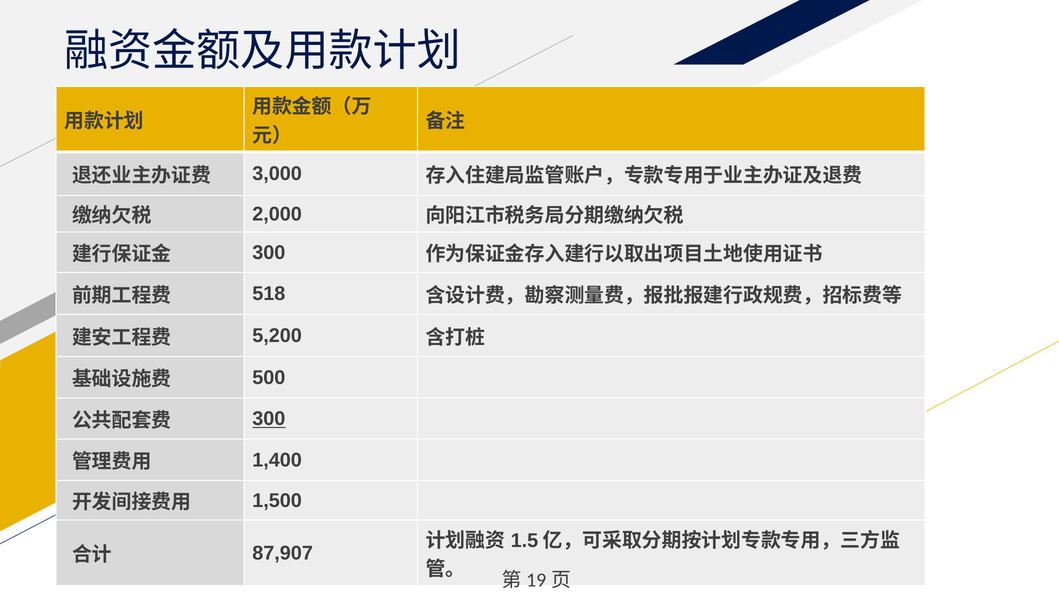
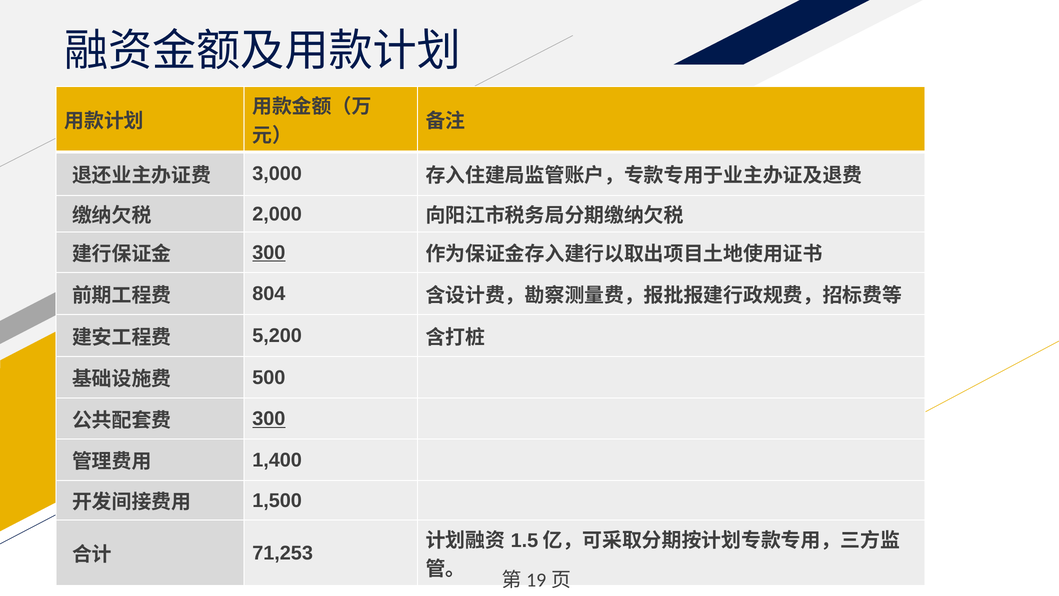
300 underline: none -> present (269, 252)
518: 518 -> 804 (269, 294)
87,907: 87,907 -> 71,253 (283, 553)
